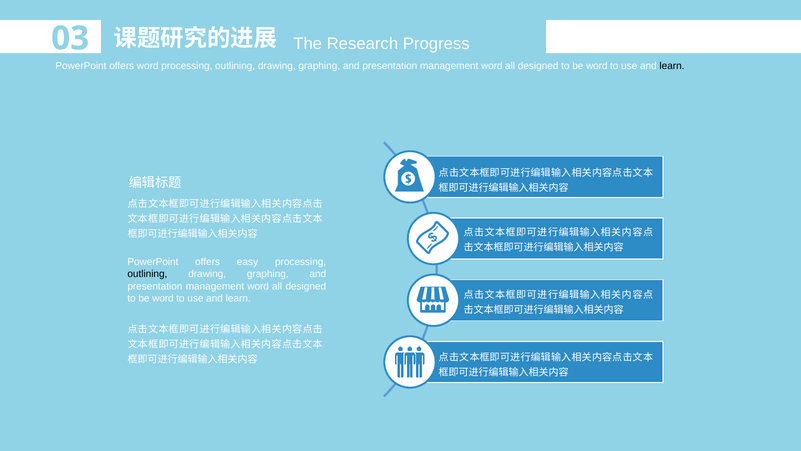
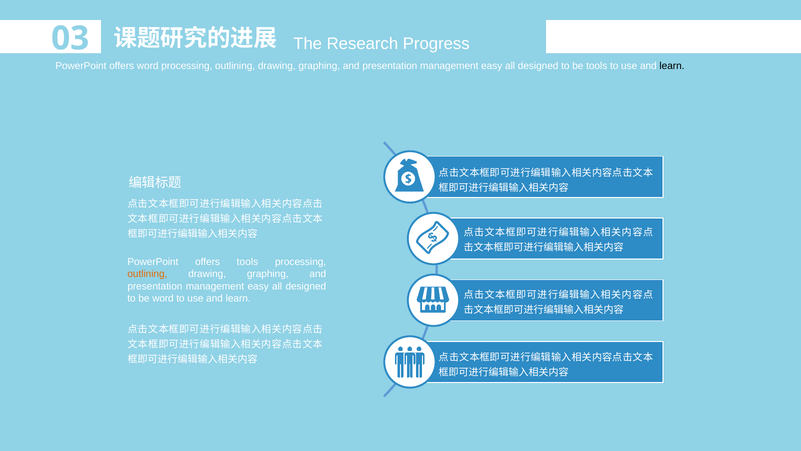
word: word -> easy (492, 66)
word: word -> tools (597, 66)
offers easy: easy -> tools (247, 262)
outlining colour: black -> orange (147, 274)
word: word -> easy (258, 286)
